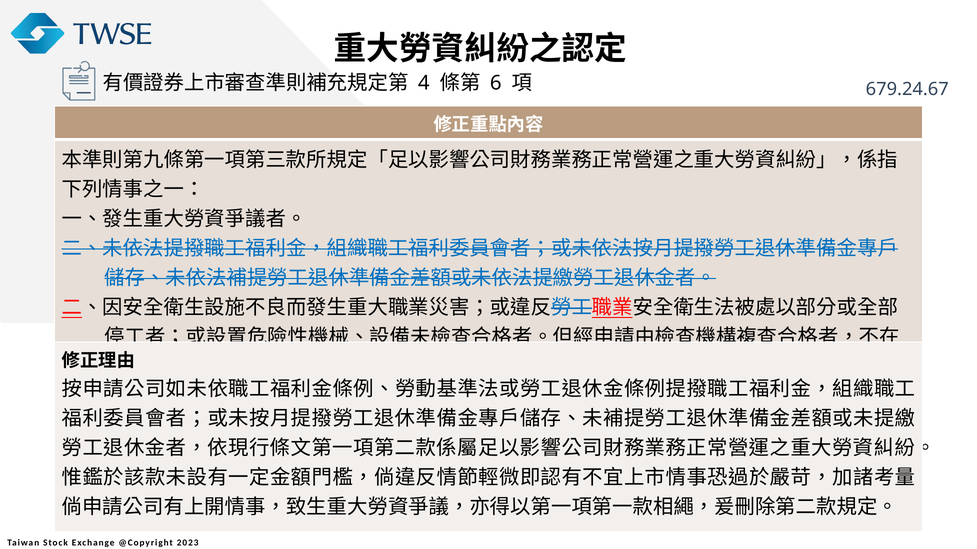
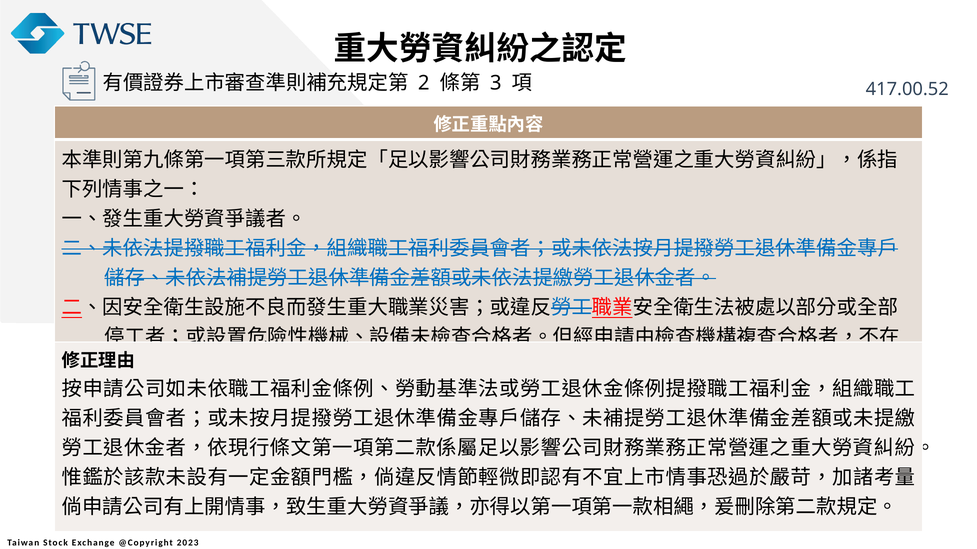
4: 4 -> 2 (424, 83)
6: 6 -> 3 (496, 83)
679.24.67: 679.24.67 -> 417.00.52 (907, 90)
